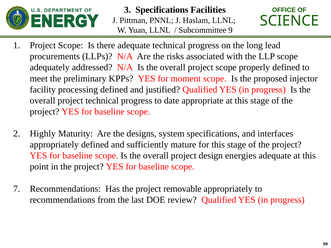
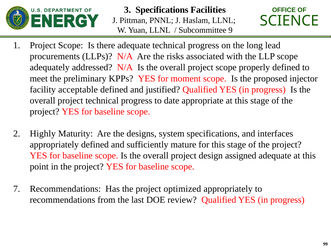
processing: processing -> acceptable (78, 90)
energies: energies -> assigned (241, 156)
removable: removable -> optimized (182, 189)
